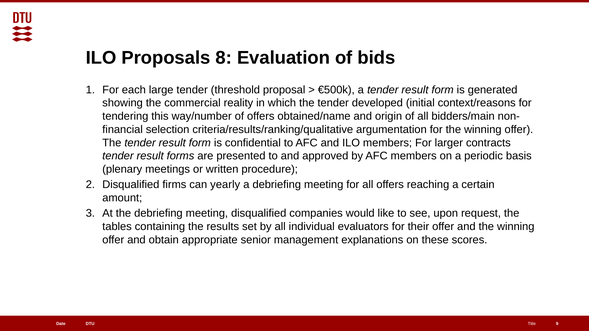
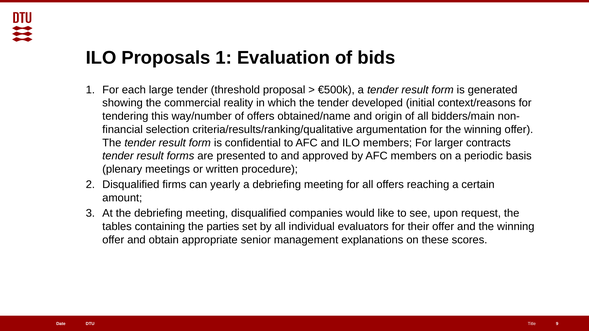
Proposals 8: 8 -> 1 (224, 58)
results: results -> parties (223, 227)
